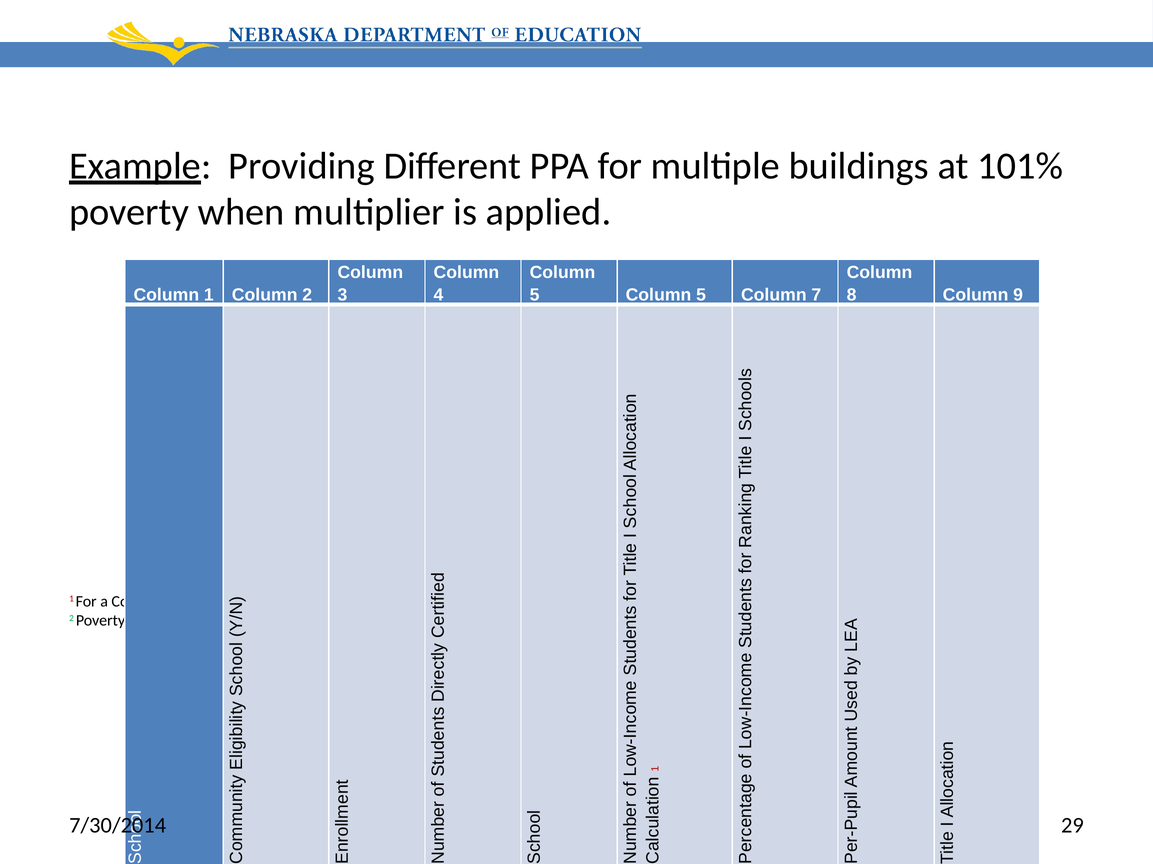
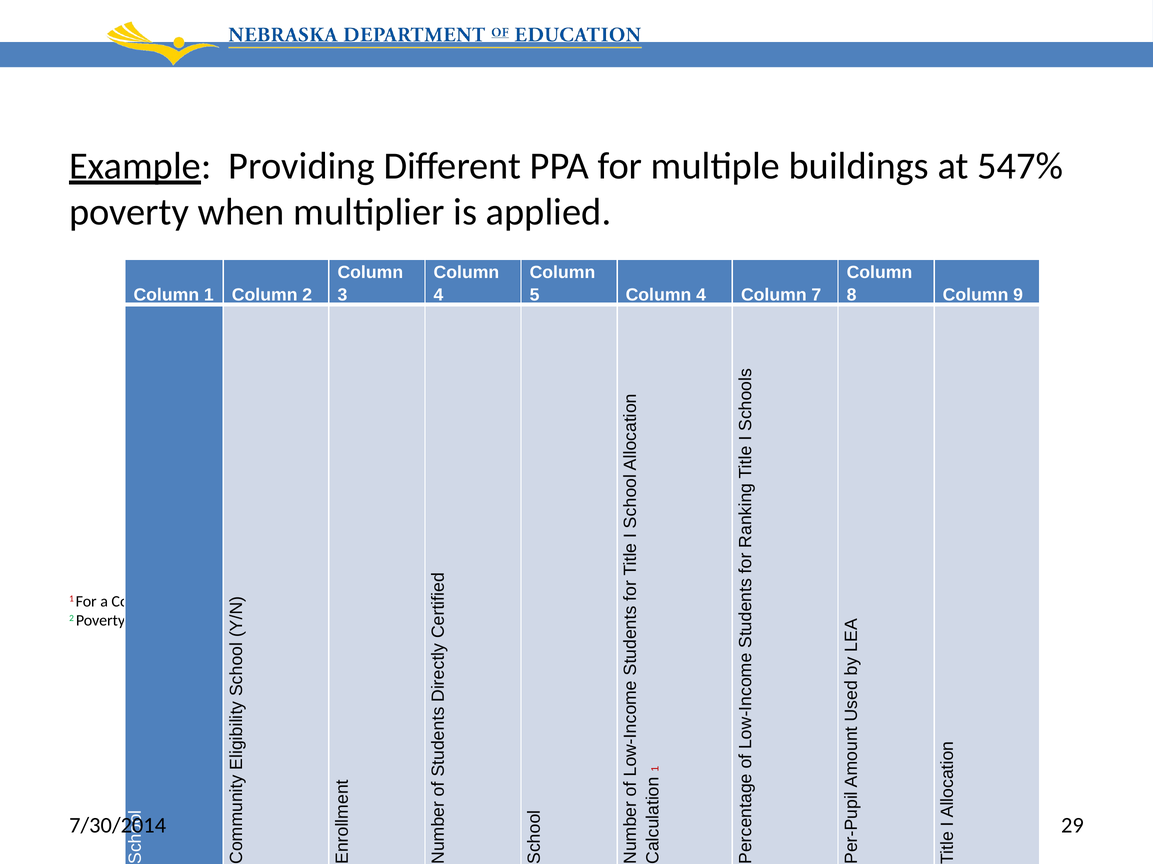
101%: 101% -> 547% (1020, 166)
5 Column 5: 5 -> 4 (701, 295)
